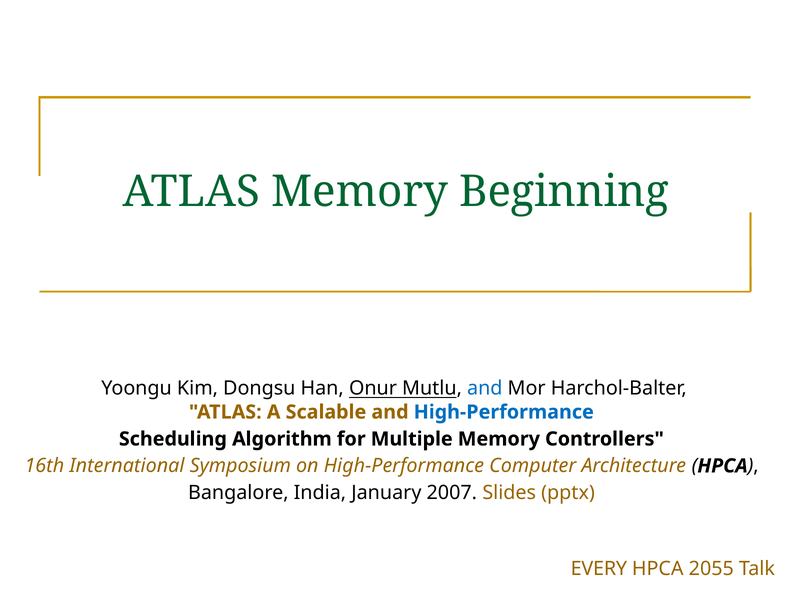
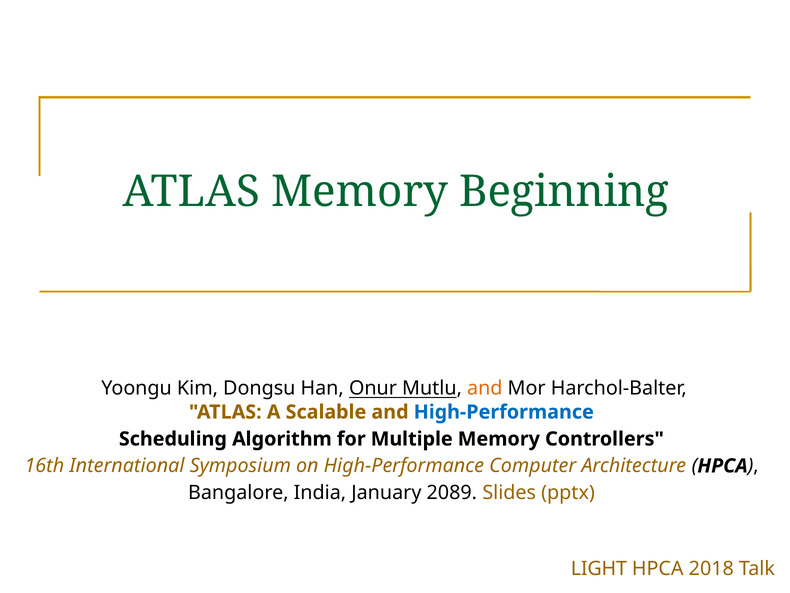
and colour: blue -> orange (485, 388)
2007: 2007 -> 2089 (452, 492)
EVERY: EVERY -> LIGHT (599, 568)
2055: 2055 -> 2018 (711, 568)
